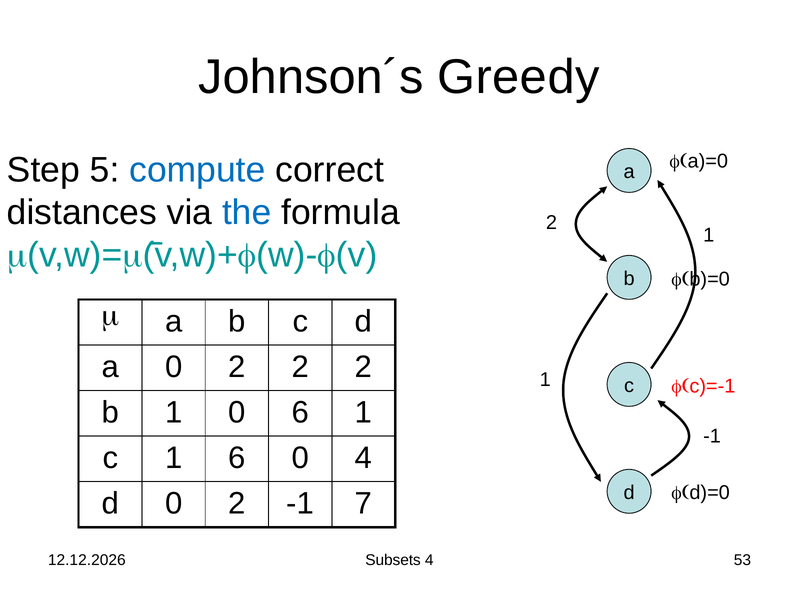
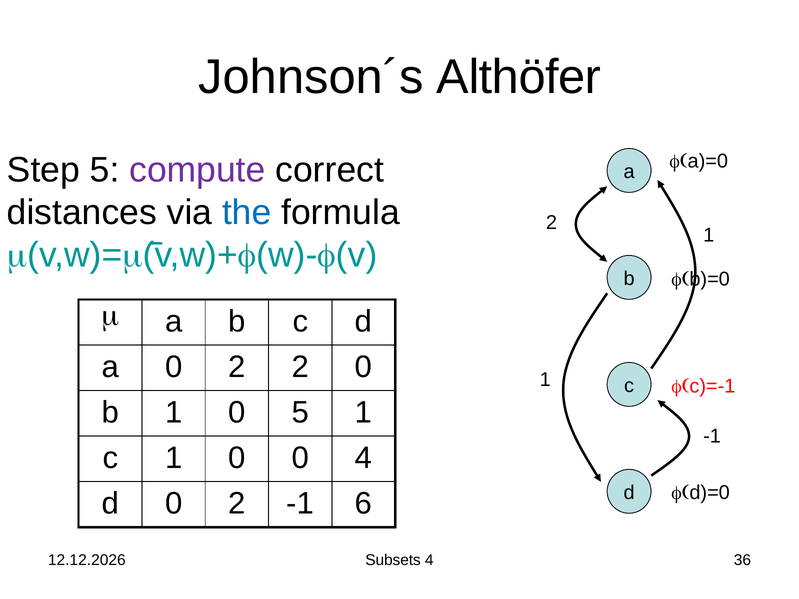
Greedy: Greedy -> Althöfer (519, 77)
compute colour: blue -> purple (197, 170)
2 2 2: 2 -> 0 (364, 367)
0 6: 6 -> 5 (300, 413)
c 1 6: 6 -> 0 (237, 458)
7: 7 -> 6 (364, 504)
53: 53 -> 36 (742, 560)
